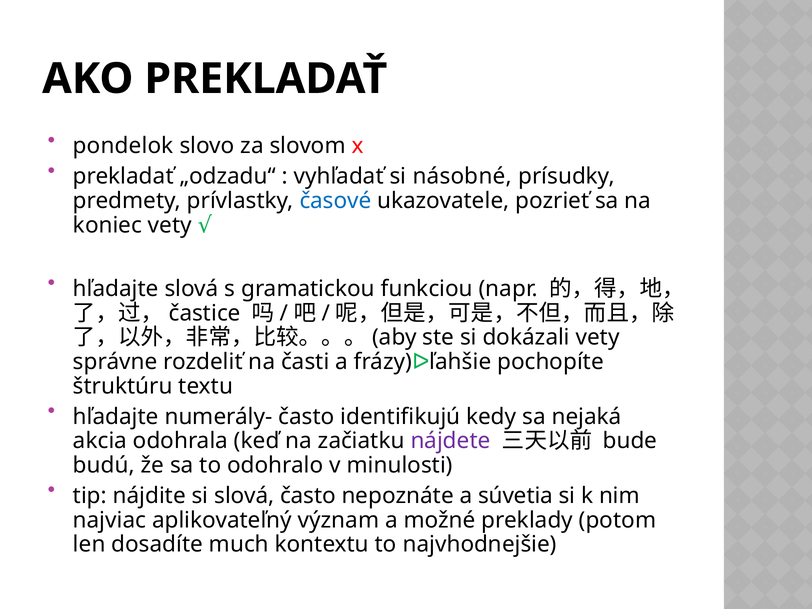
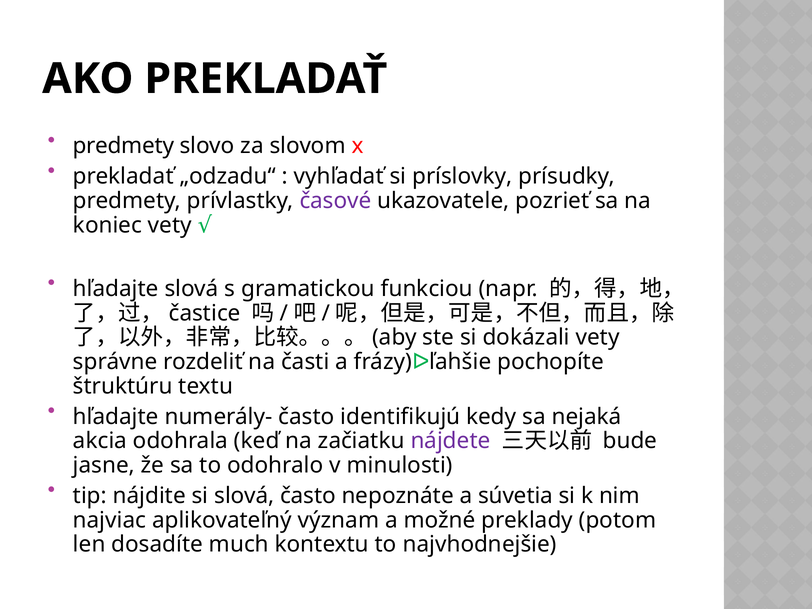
pondelok: pondelok -> predmety (123, 146)
násobné: násobné -> príslovky (462, 176)
časové colour: blue -> purple (335, 201)
budú: budú -> jasne (104, 465)
